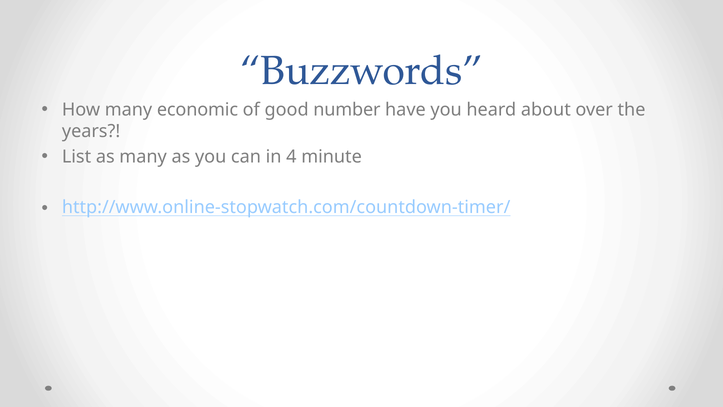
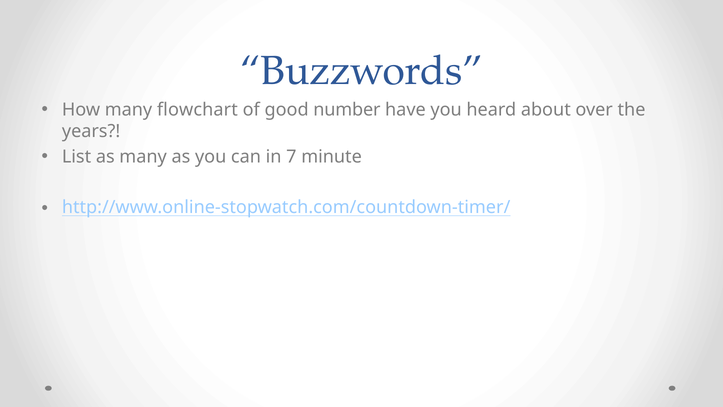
economic: economic -> flowchart (197, 110)
4: 4 -> 7 (291, 157)
